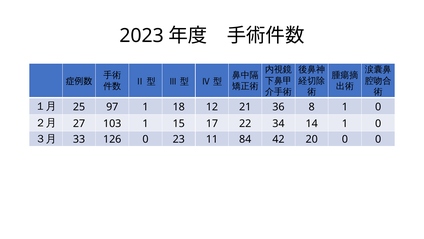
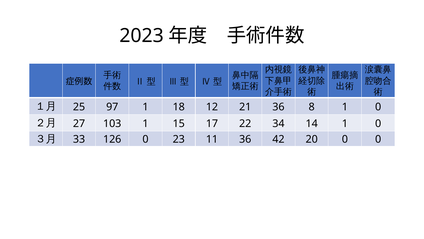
11 84: 84 -> 36 (245, 139)
